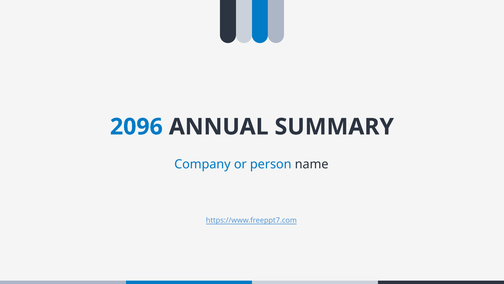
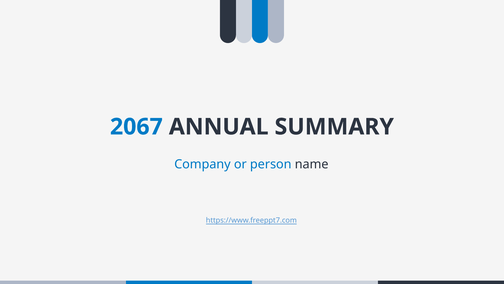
2096: 2096 -> 2067 (136, 127)
